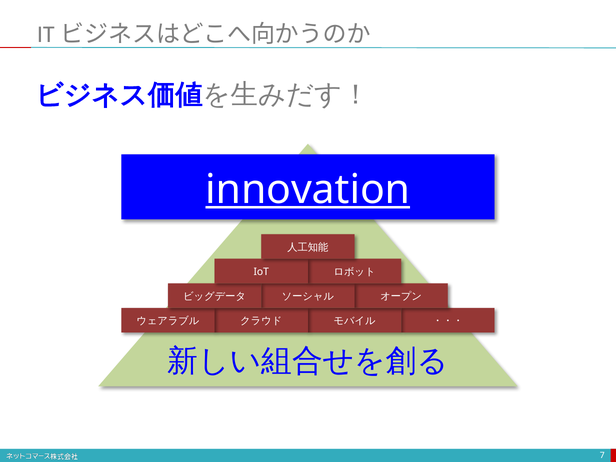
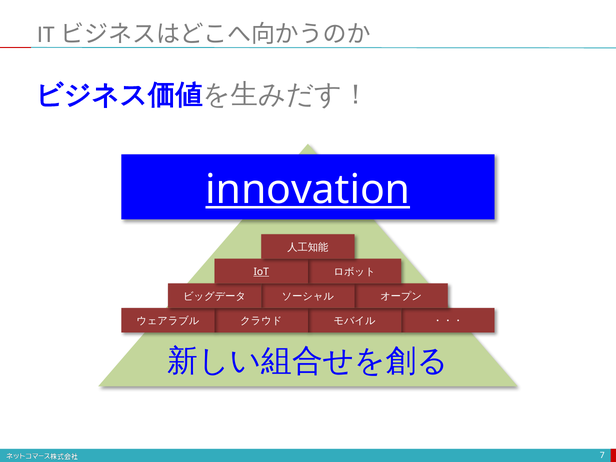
IoT underline: none -> present (261, 272)
